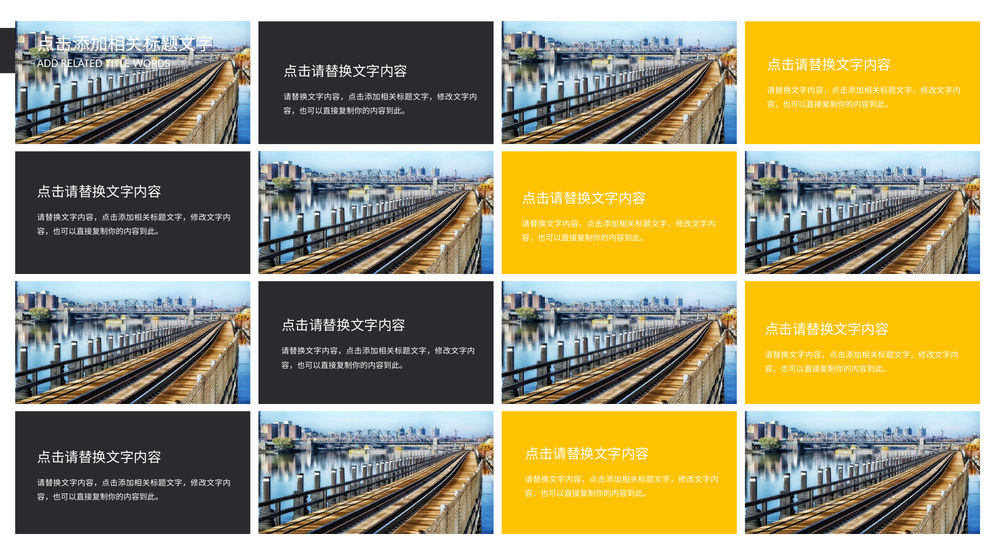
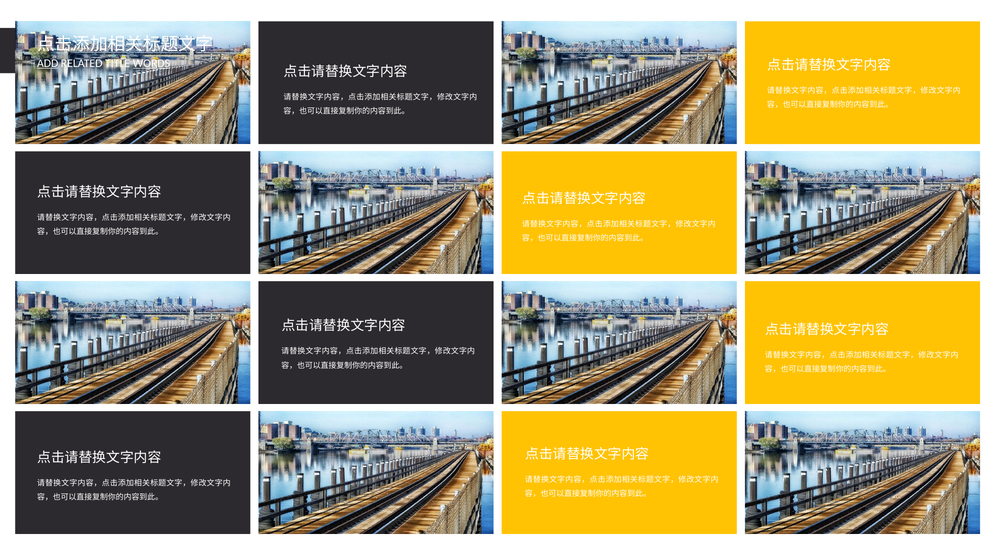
ADD underline: none -> present (48, 63)
